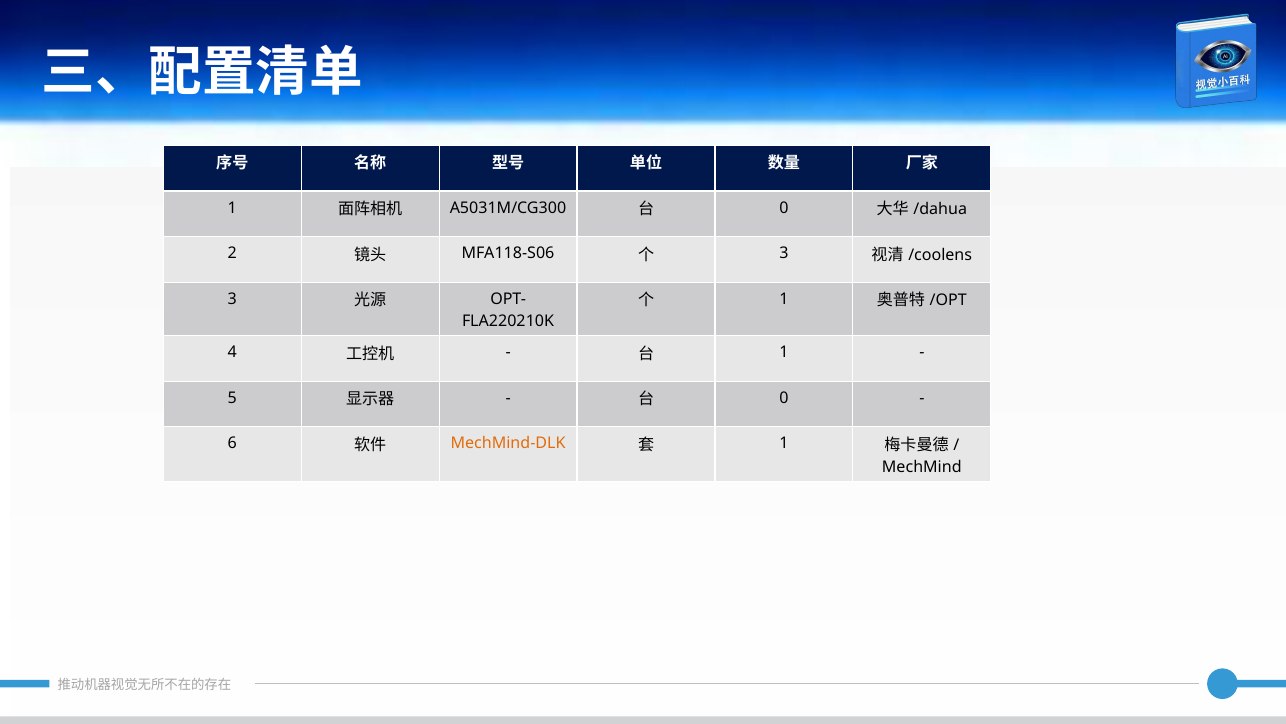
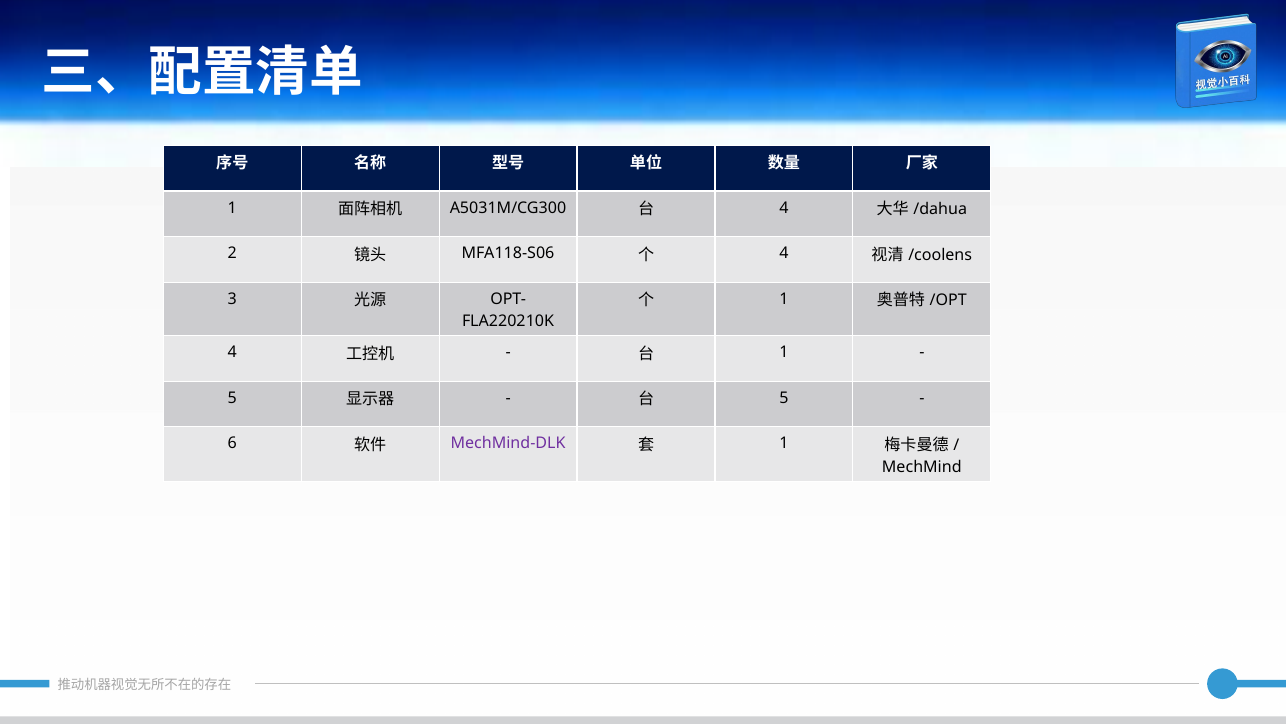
0: 0 -> 4 (784, 208)
3: 3 -> 4 (784, 253)
0: 0 -> 5 (784, 398)
MechMind-DLK colour: orange -> purple (508, 443)
